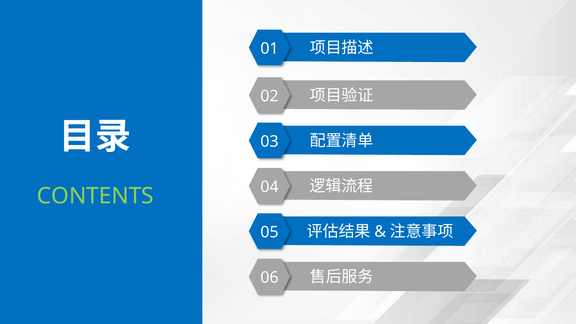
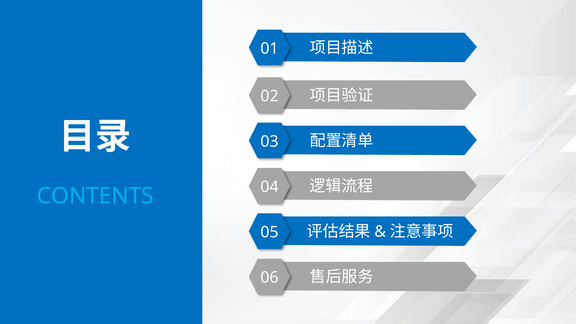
CONTENTS colour: light green -> light blue (95, 196)
